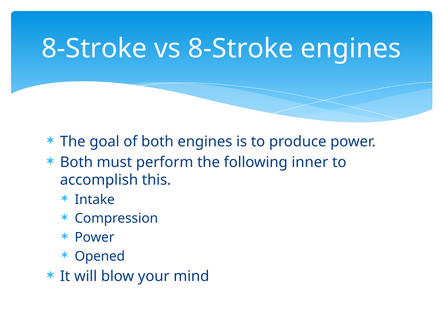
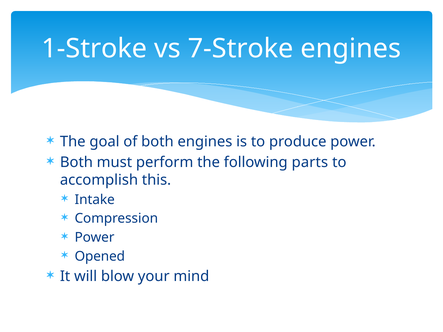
8-Stroke: 8-Stroke -> 1-Stroke (94, 49)
vs 8-Stroke: 8-Stroke -> 7-Stroke (241, 49)
inner: inner -> parts (310, 162)
